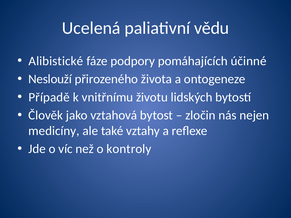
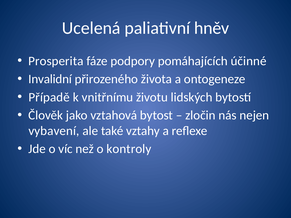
vědu: vědu -> hněv (212, 28)
Alibistické: Alibistické -> Prosperita (56, 61)
Neslouží: Neslouží -> Invalidní (50, 79)
medicíny: medicíny -> vybavení (54, 131)
